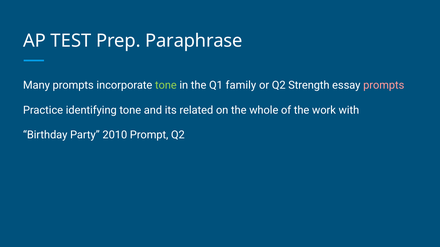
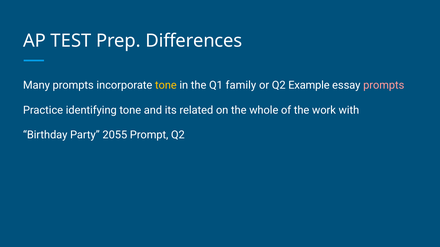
Paraphrase: Paraphrase -> Differences (194, 41)
tone colour: light green -> yellow (166, 85)
Strength: Strength -> Example (309, 85)
2010: 2010 -> 2055 (115, 135)
